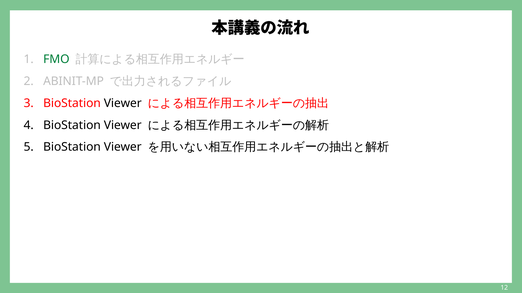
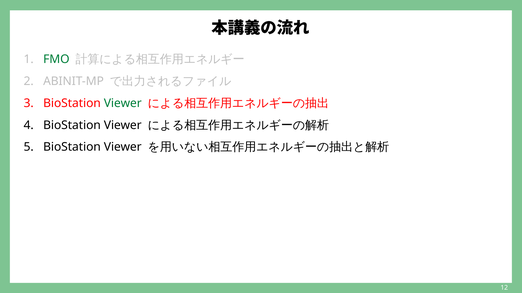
Viewer colour: black -> green (123, 103)
